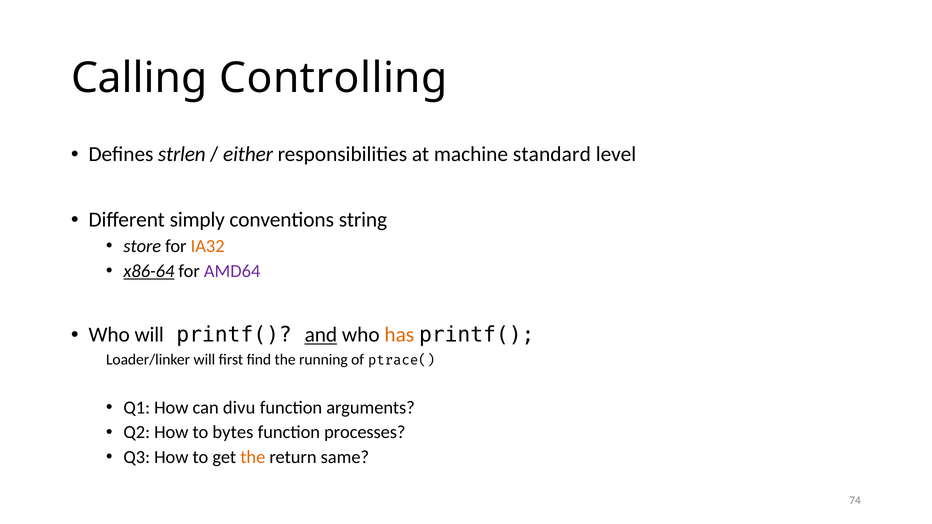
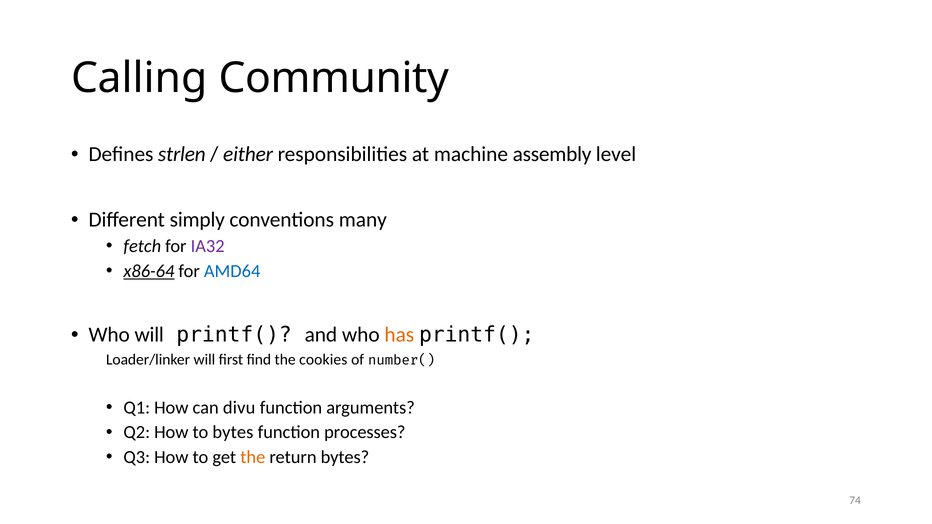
Controlling: Controlling -> Community (334, 78)
standard: standard -> assembly (552, 154)
string: string -> many (363, 220)
store: store -> fetch (142, 246)
IA32 colour: orange -> purple (208, 246)
AMD64 colour: purple -> blue (232, 271)
and underline: present -> none (321, 335)
running: running -> cookies (323, 360)
ptrace(: ptrace( -> number( (402, 360)
return same: same -> bytes (345, 457)
